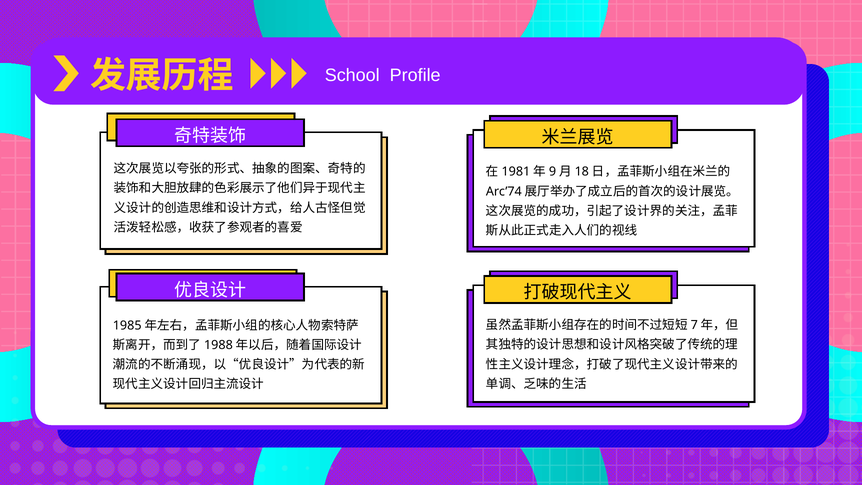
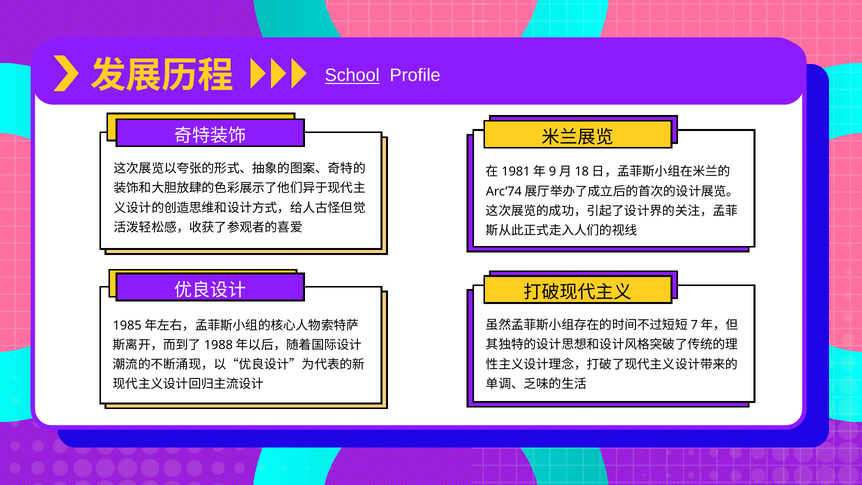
School underline: none -> present (352, 76)
